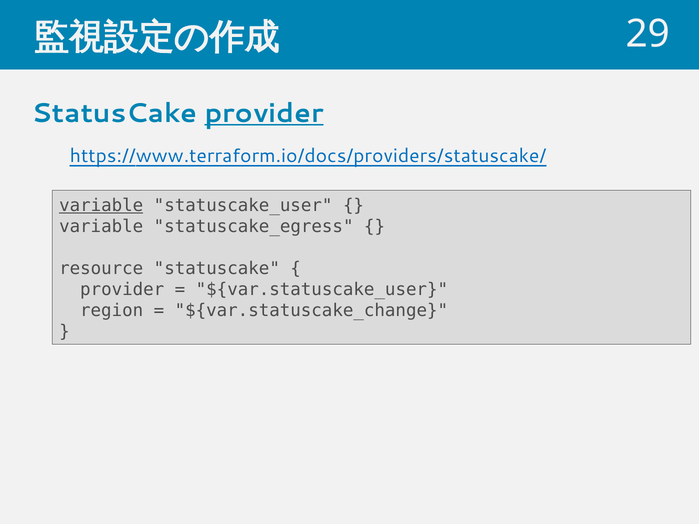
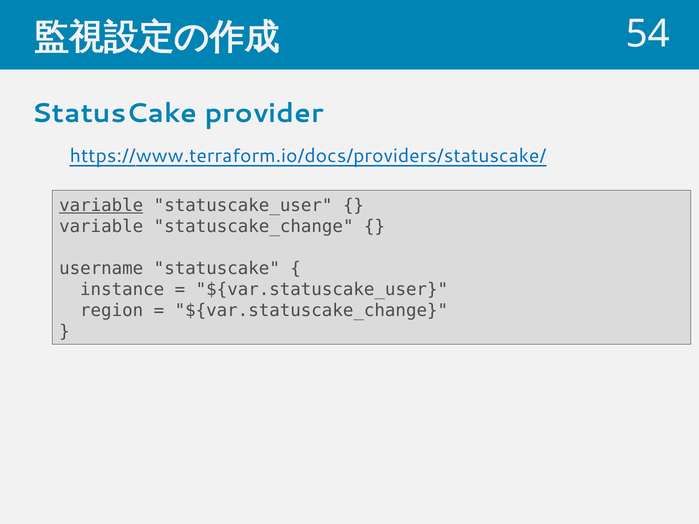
29: 29 -> 54 (648, 34)
provider underline: present -> none (264, 113)
statuscake_egress: statuscake_egress -> statuscake_change (254, 227)
resource: resource -> username (101, 269)
provider: provider -> instance (122, 290)
